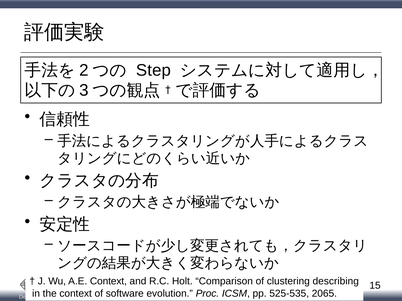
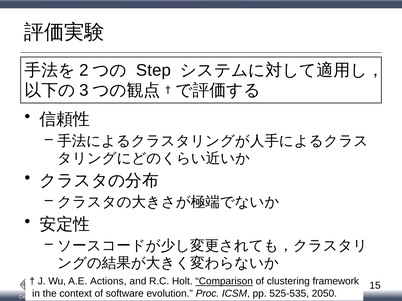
A.E Context: Context -> Actions (108, 282)
Comparison underline: none -> present (224, 282)
describing: describing -> framework (336, 282)
2065: 2065 -> 2050 (324, 294)
